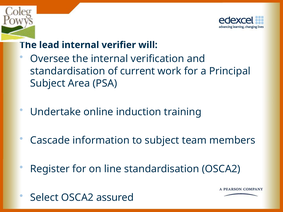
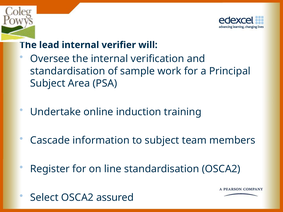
current: current -> sample (138, 71)
